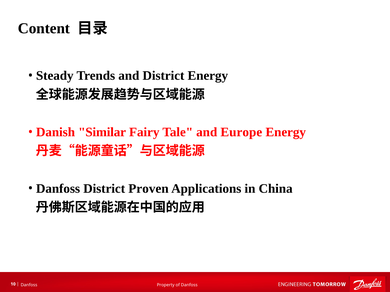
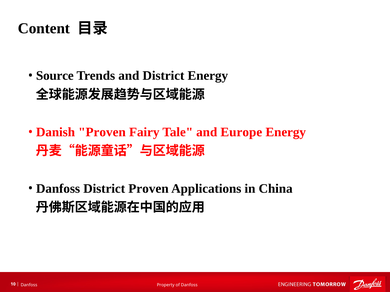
Steady: Steady -> Source (55, 76)
Danish Similar: Similar -> Proven (102, 132)
